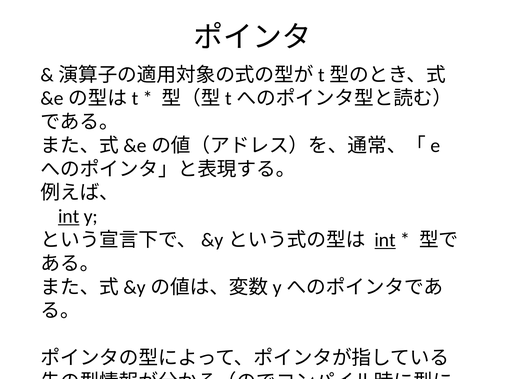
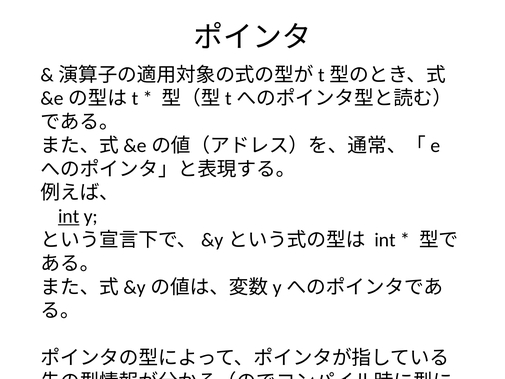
int underline: present -> none (385, 240)
